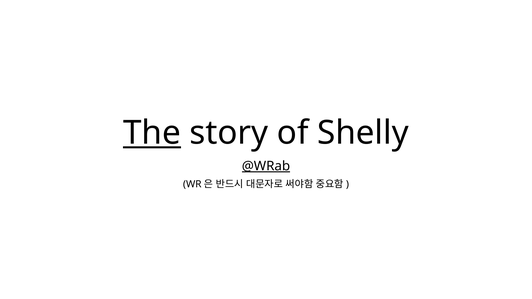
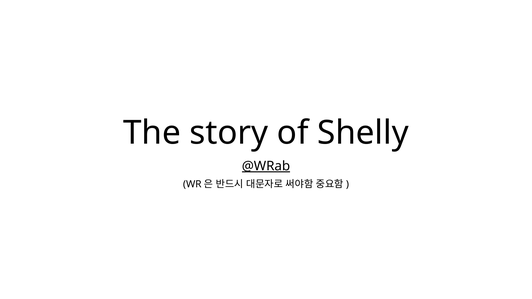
The underline: present -> none (152, 133)
